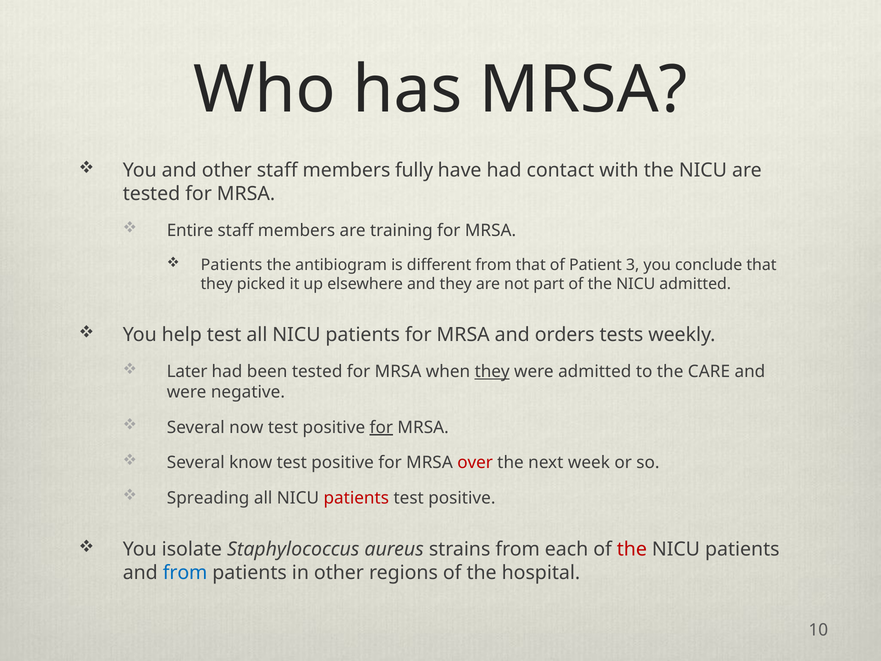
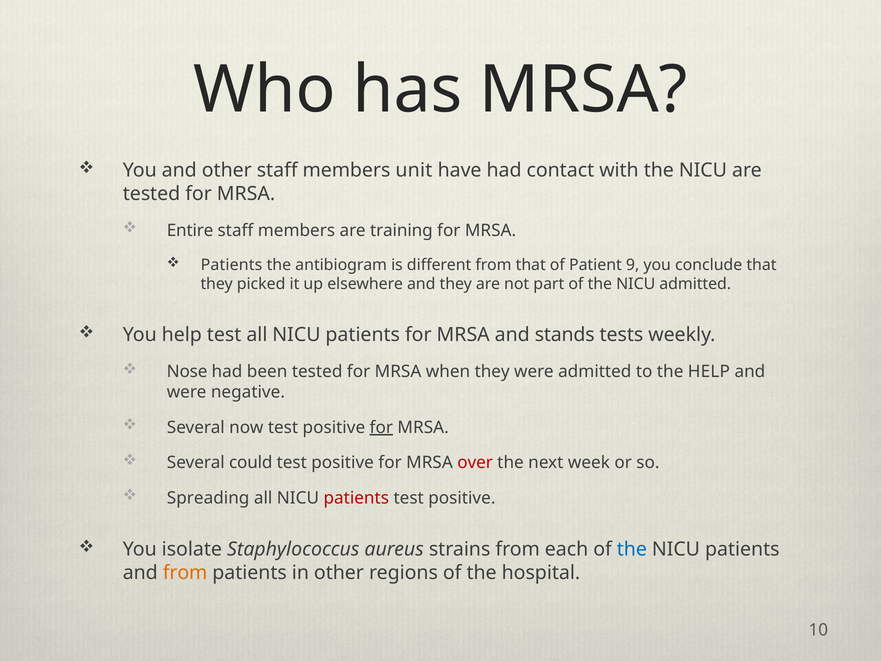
fully: fully -> unit (414, 170)
3: 3 -> 9 (633, 265)
orders: orders -> stands (565, 335)
Later: Later -> Nose (187, 371)
they underline: present -> none (492, 371)
the CARE: CARE -> HELP (709, 371)
know: know -> could (251, 462)
the colour: red -> blue (632, 549)
from colour: blue -> orange (185, 573)
